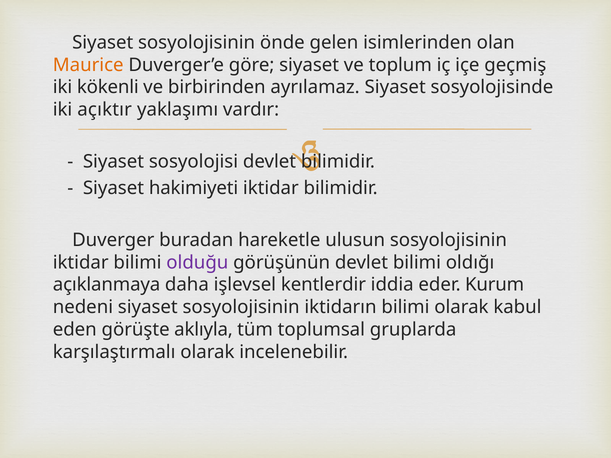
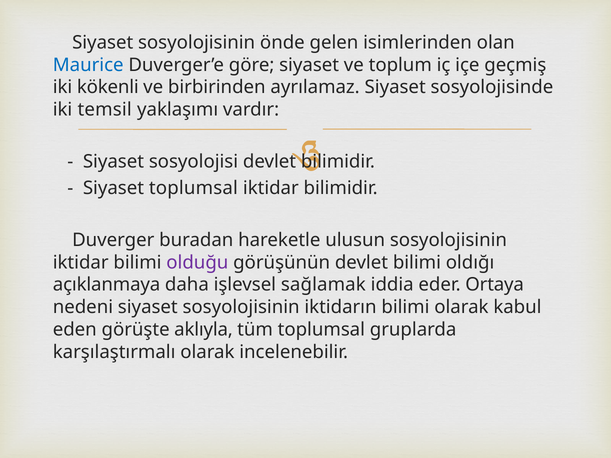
Maurice colour: orange -> blue (88, 65)
açıktır: açıktır -> temsil (105, 110)
Siyaset hakimiyeti: hakimiyeti -> toplumsal (193, 188)
kentlerdir: kentlerdir -> sağlamak (323, 285)
Kurum: Kurum -> Ortaya (495, 285)
